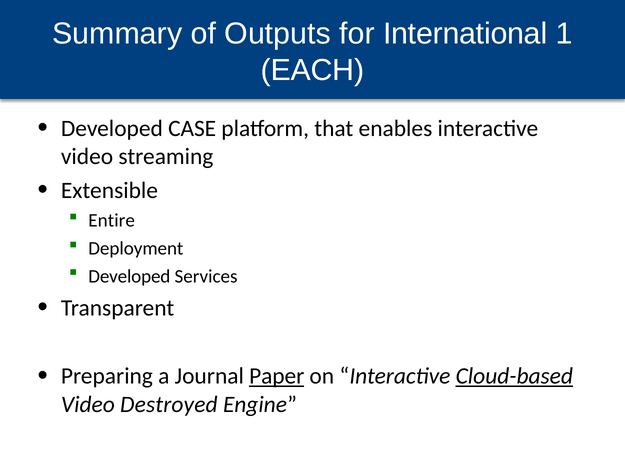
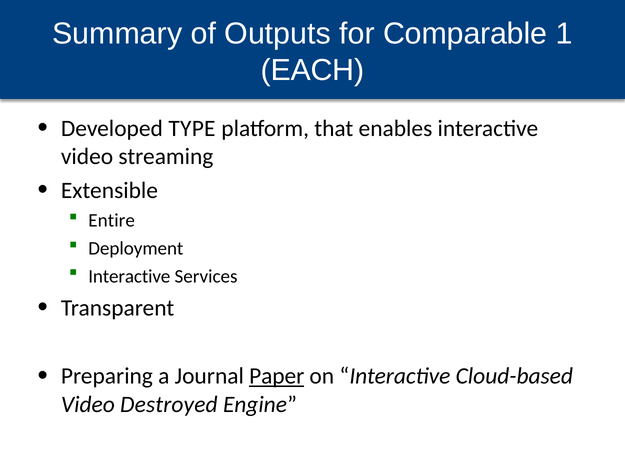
International: International -> Comparable (465, 34)
CASE: CASE -> TYPE (192, 128)
Developed: Developed -> Interactive (129, 276)
Cloud-based underline: present -> none (514, 376)
